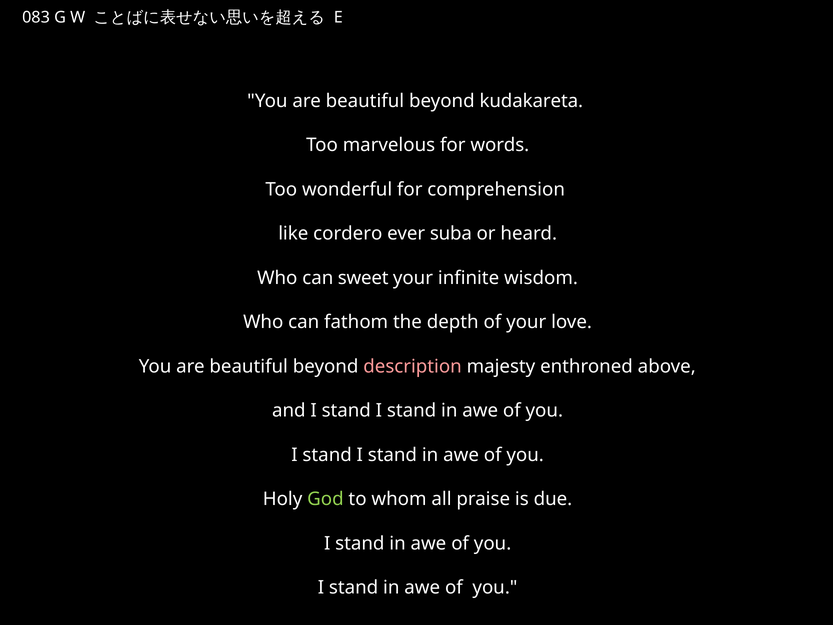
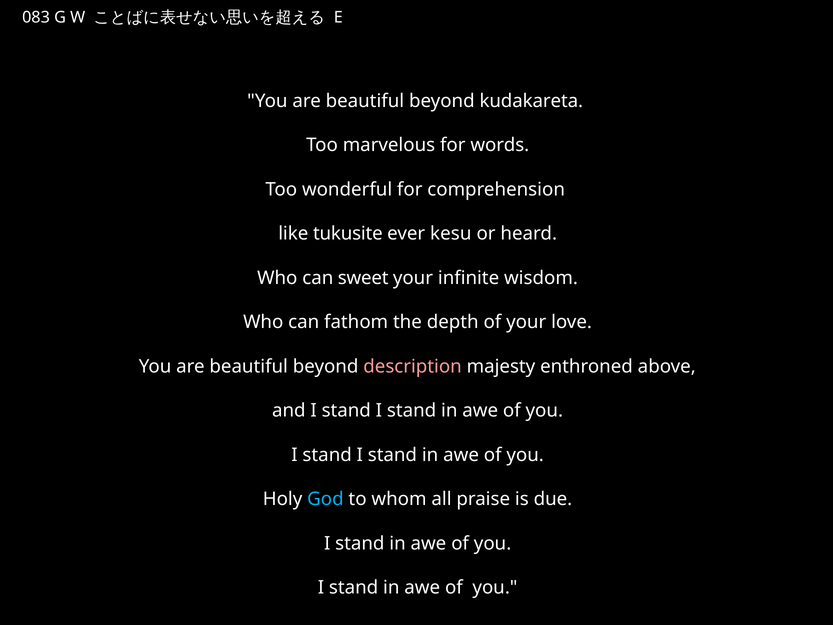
cordero: cordero -> tukusite (348, 234)
suba: suba -> kesu (451, 234)
God colour: light green -> light blue (325, 499)
